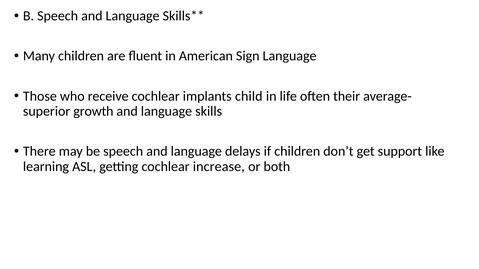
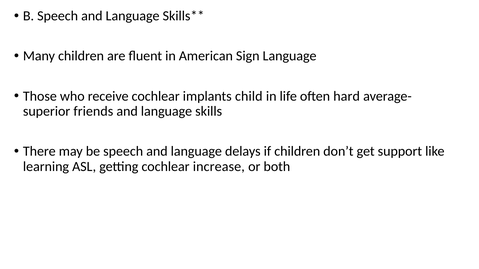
their: their -> hard (347, 96)
growth: growth -> friends (93, 111)
